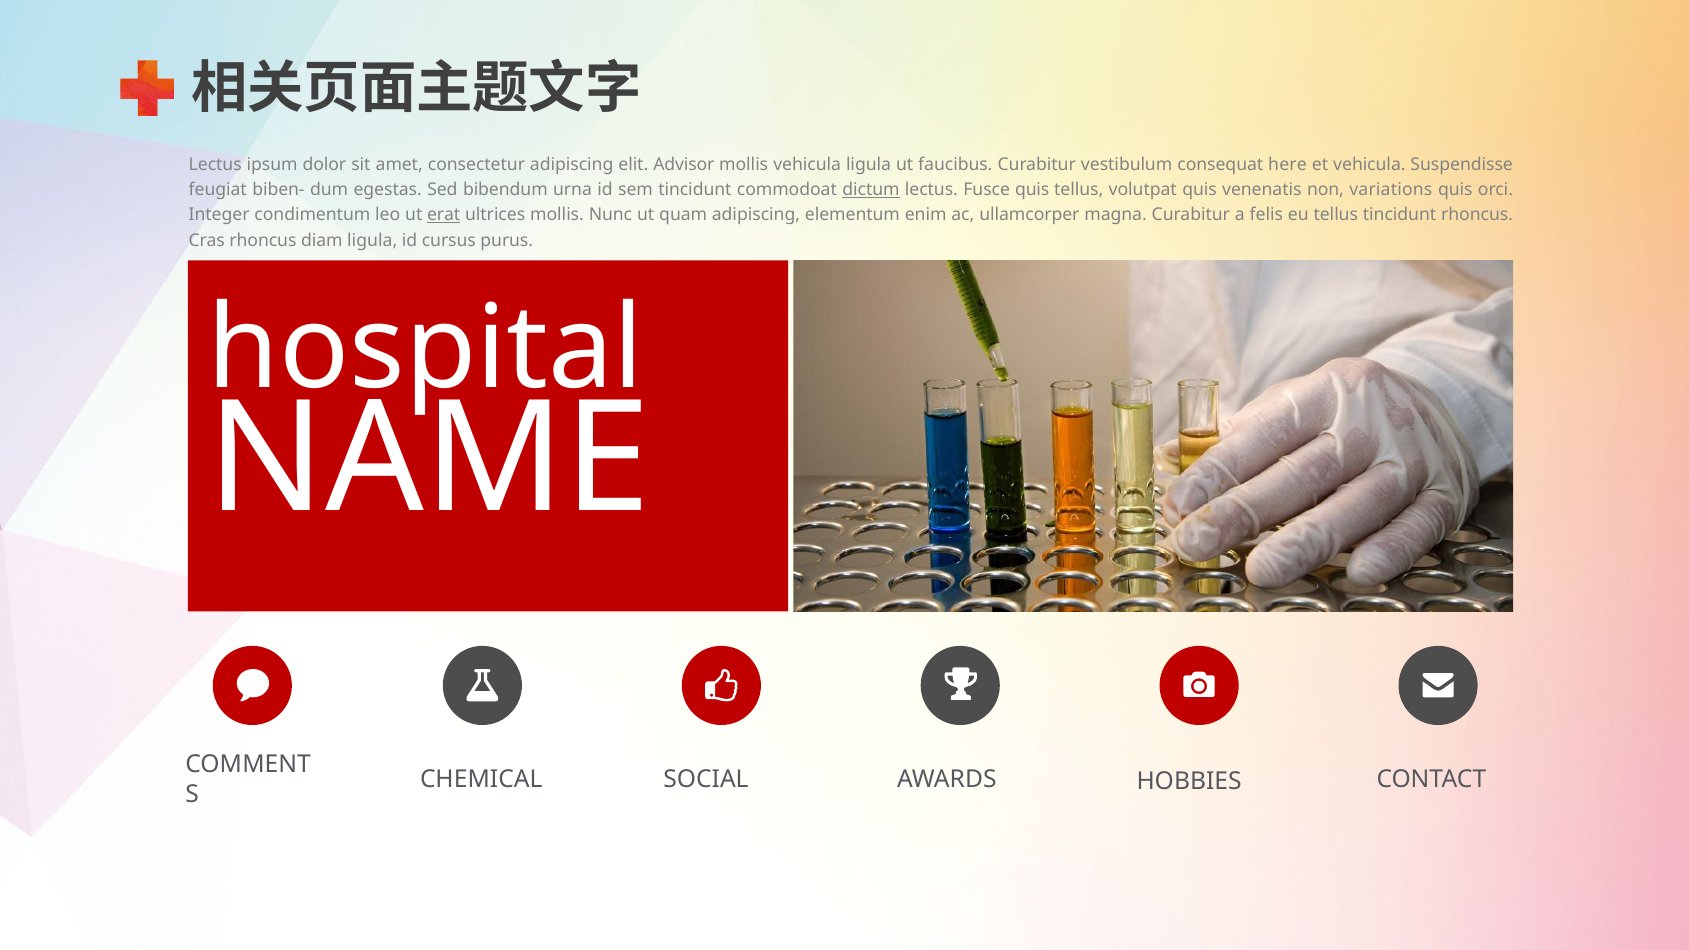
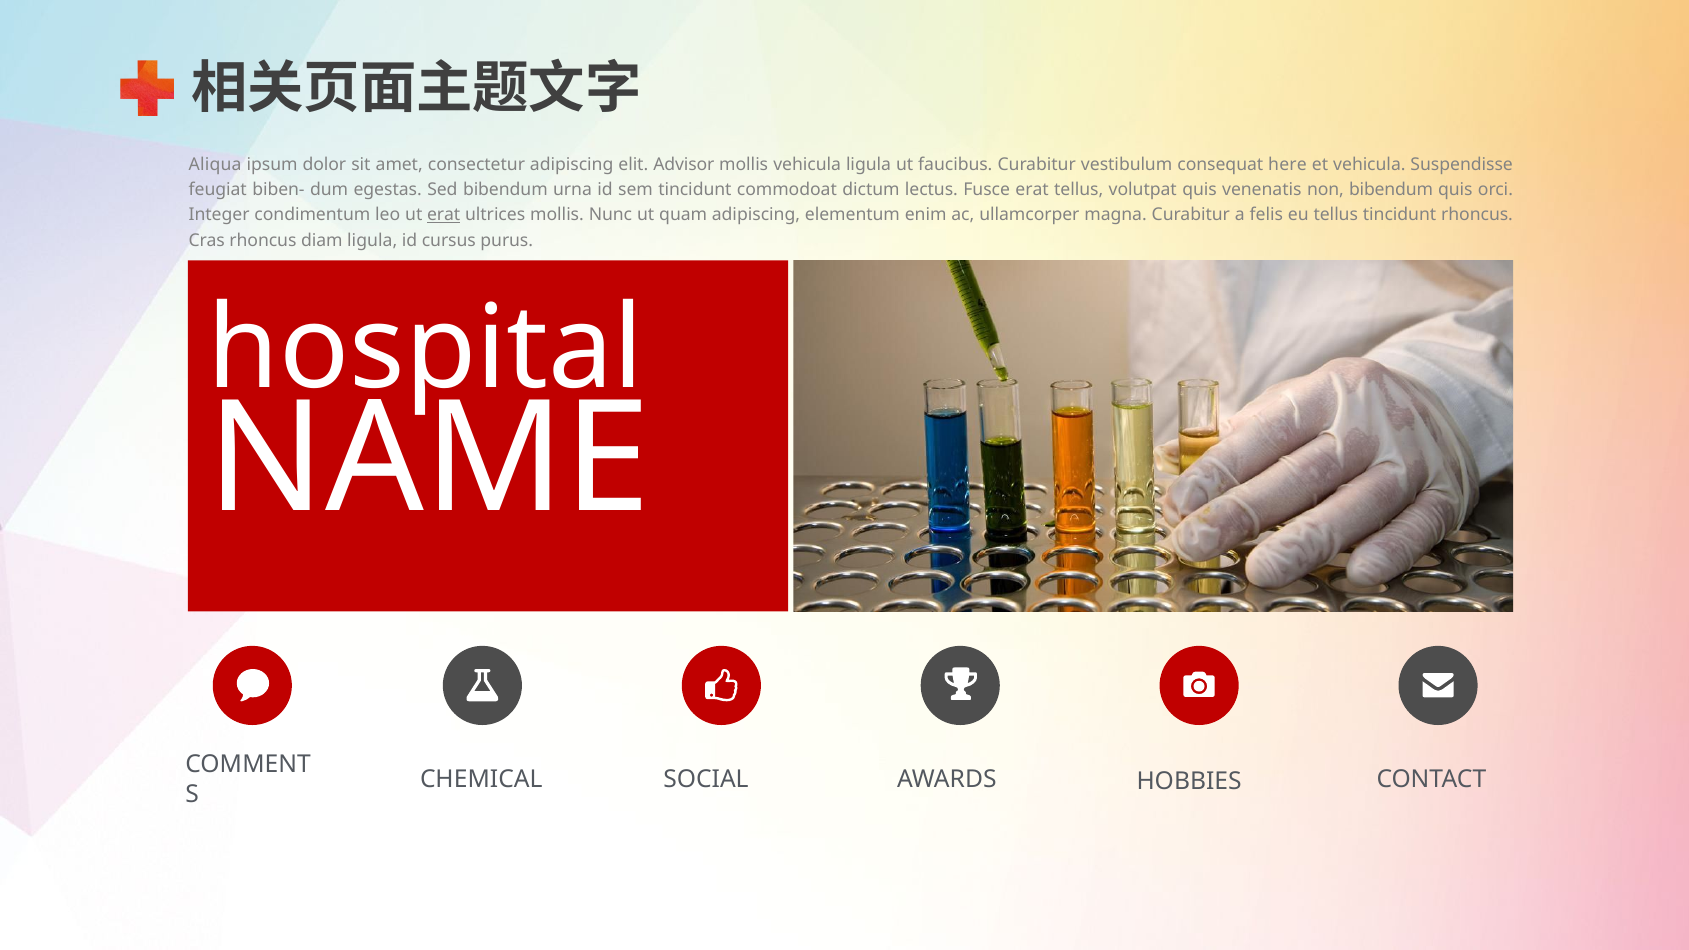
Lectus: Lectus -> Aliqua (215, 164)
dictum underline: present -> none (871, 190)
Fusce quis: quis -> erat (1032, 190)
non variations: variations -> bibendum (1391, 190)
